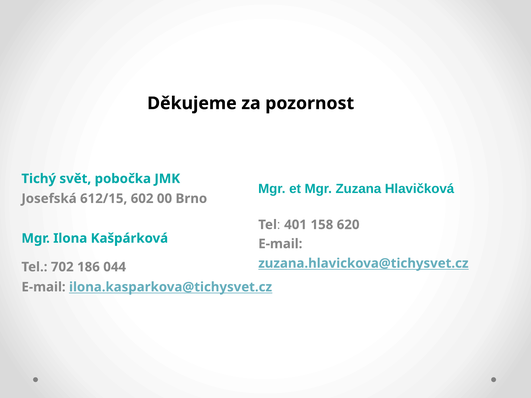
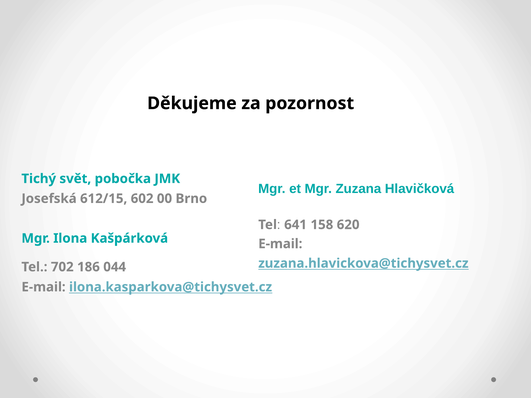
401: 401 -> 641 (296, 225)
